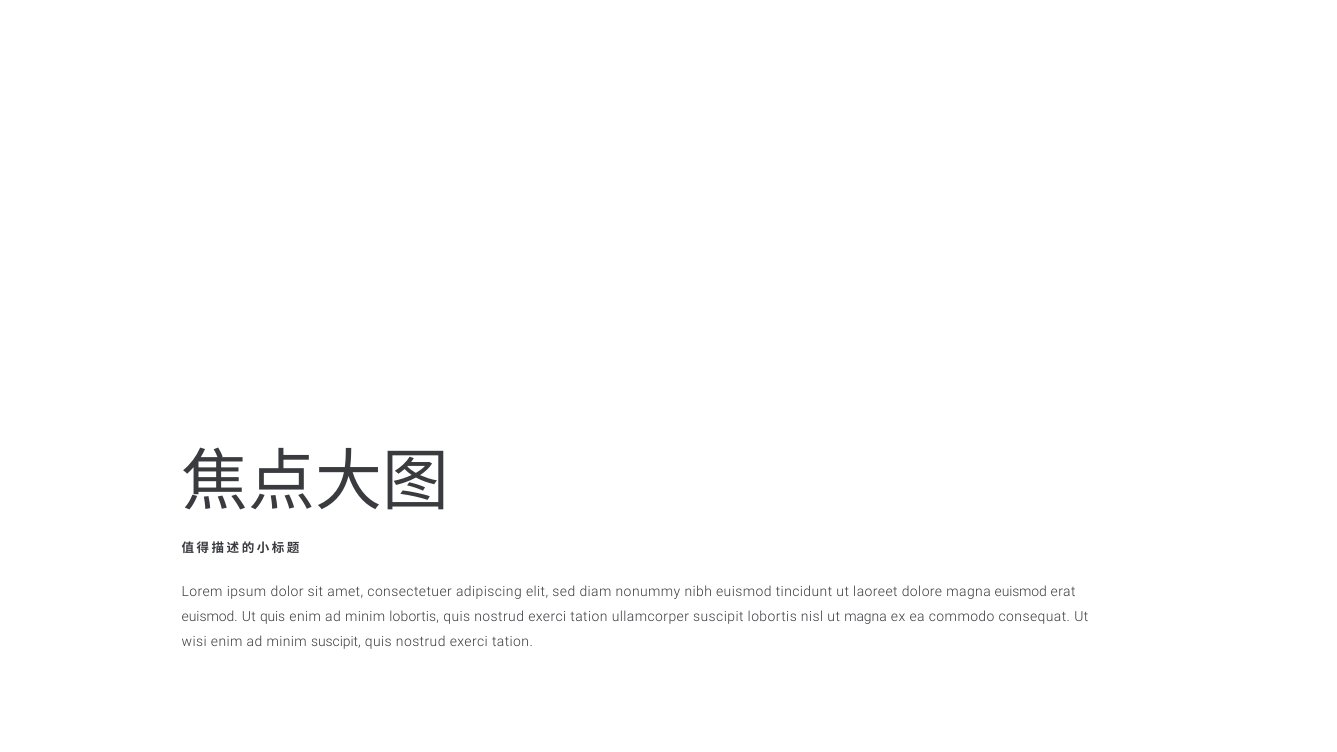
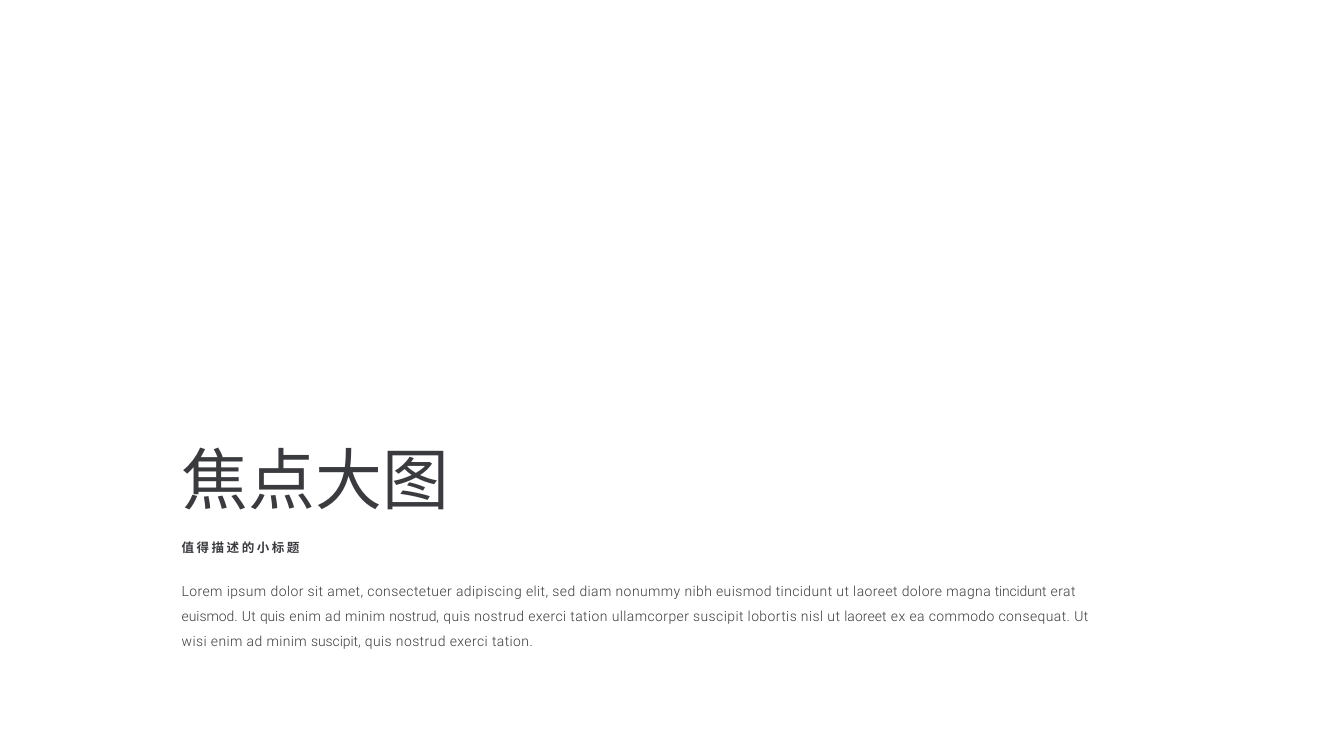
magna euismod: euismod -> tincidunt (1021, 592)
minim lobortis: lobortis -> nostrud (414, 617)
nisl ut magna: magna -> laoreet (865, 617)
